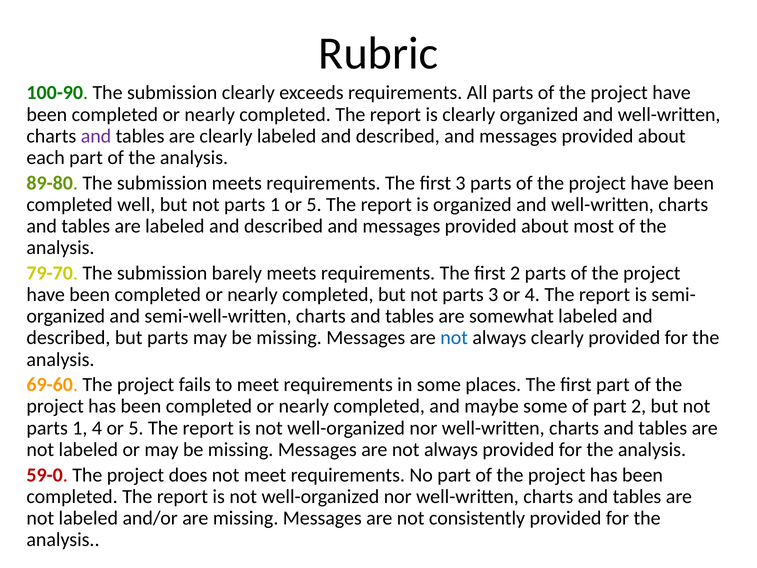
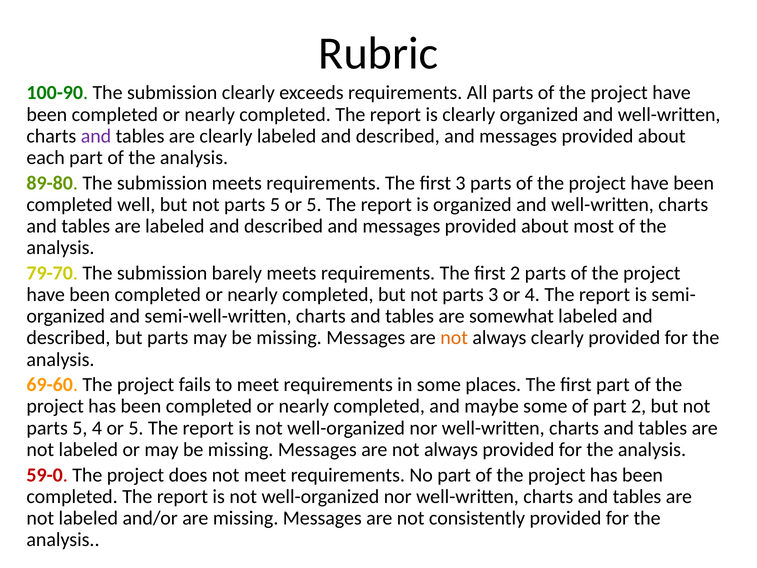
1: 1 -> 5 (275, 205)
not colour: blue -> orange (454, 338)
1: 1 -> 5 (80, 428)
